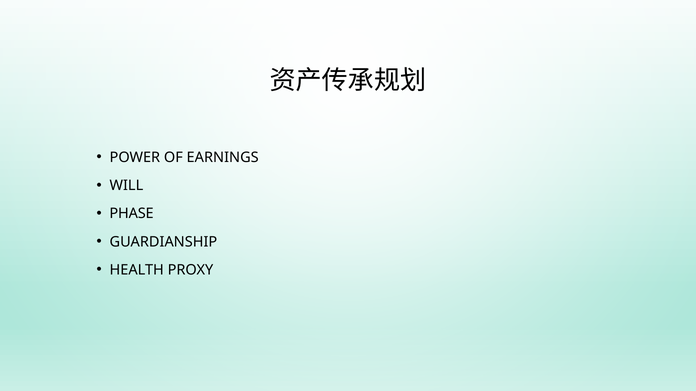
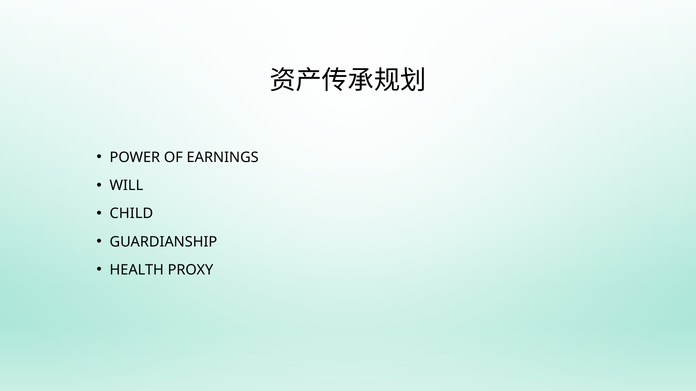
PHASE: PHASE -> CHILD (131, 214)
